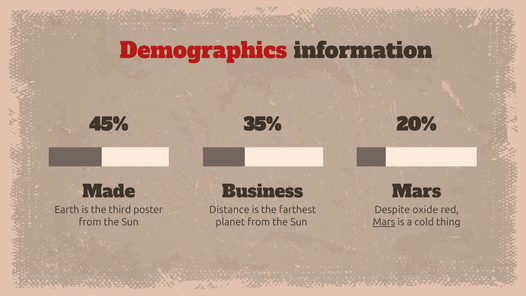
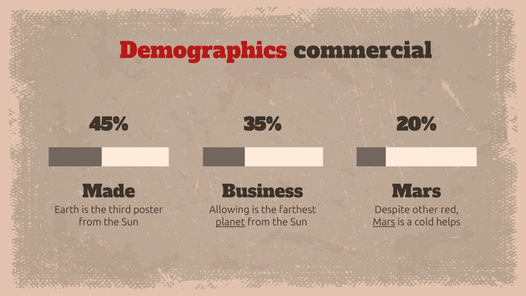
information: information -> commercial (363, 51)
Distance: Distance -> Allowing (229, 210)
oxide: oxide -> other (425, 210)
planet underline: none -> present (230, 222)
thing: thing -> helps (448, 222)
